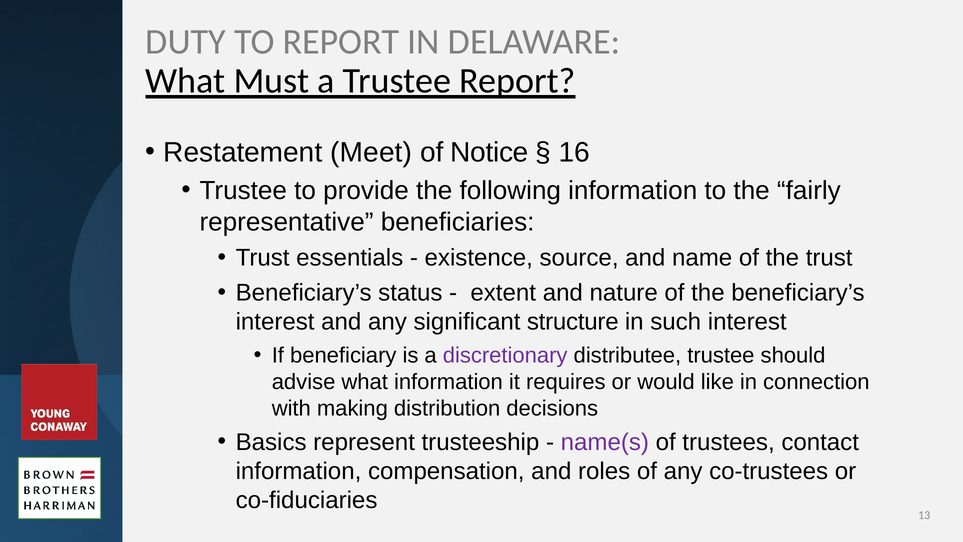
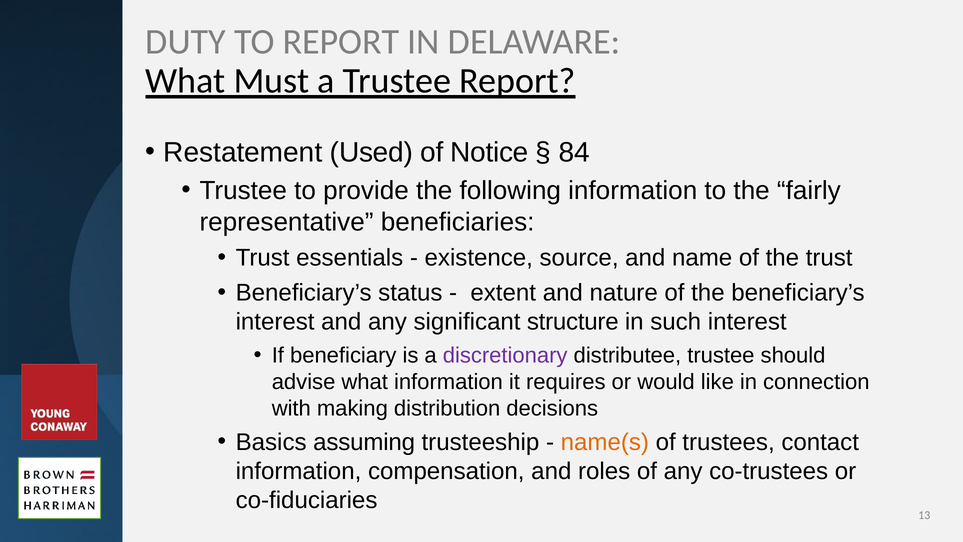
Meet: Meet -> Used (371, 152)
16: 16 -> 84 (574, 152)
represent: represent -> assuming (364, 442)
name(s colour: purple -> orange (605, 442)
